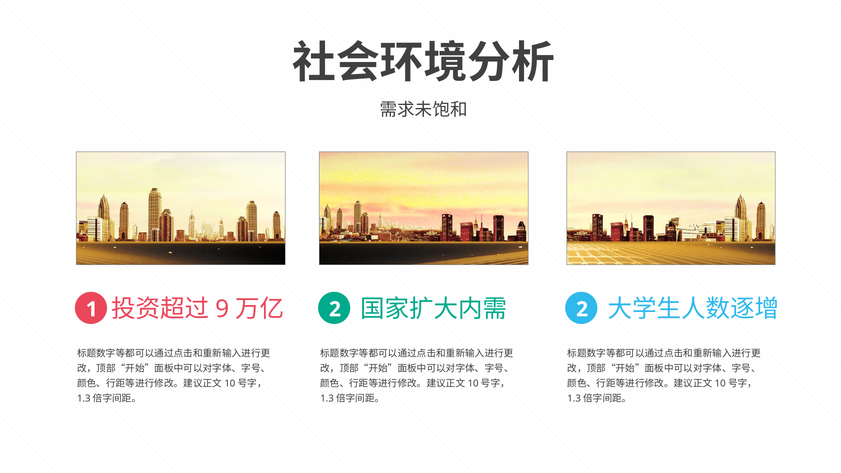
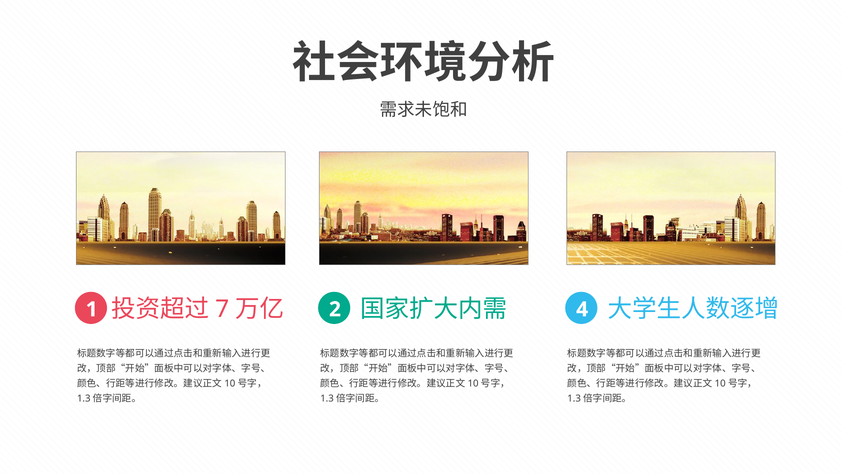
9: 9 -> 7 (222, 309)
2: 2 -> 4 (582, 309)
